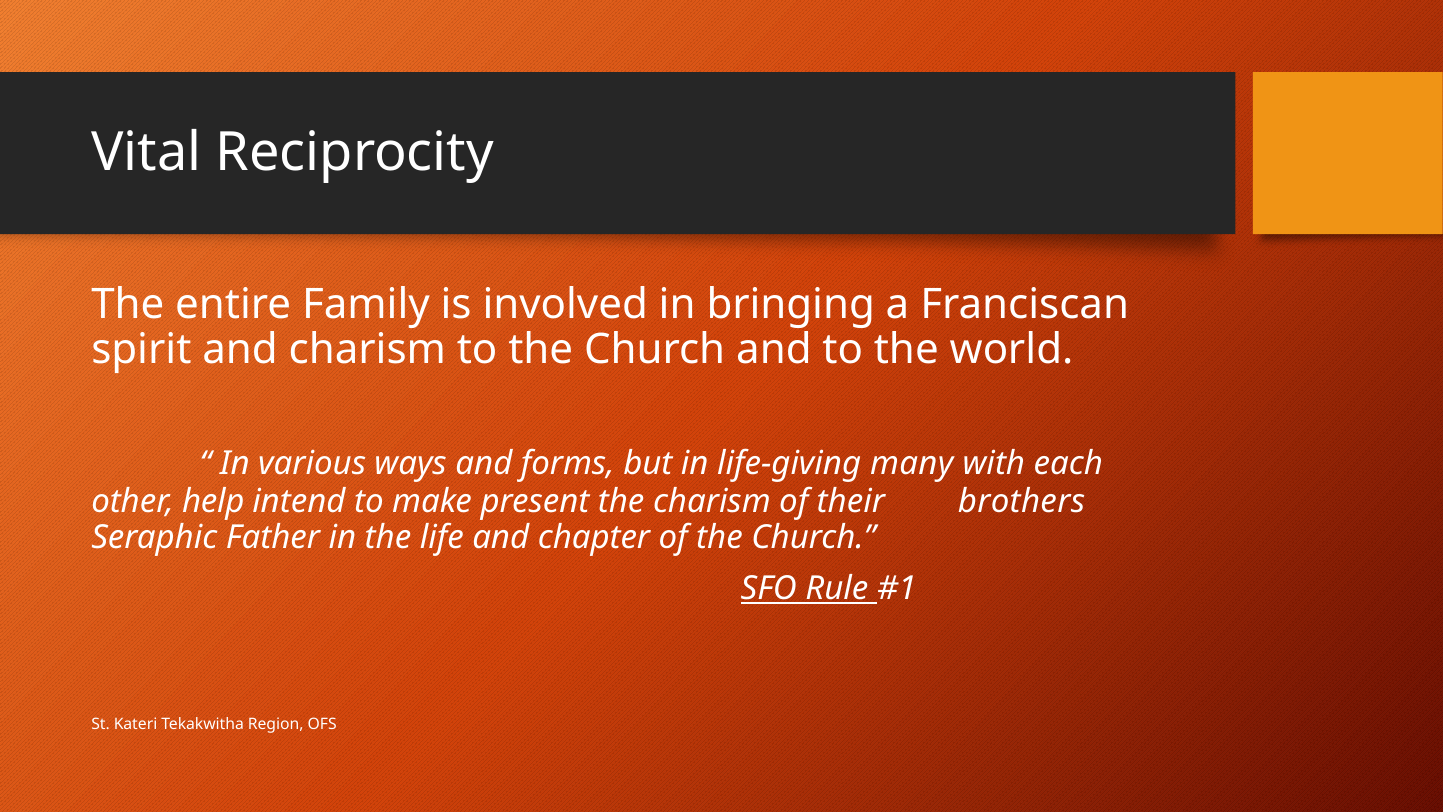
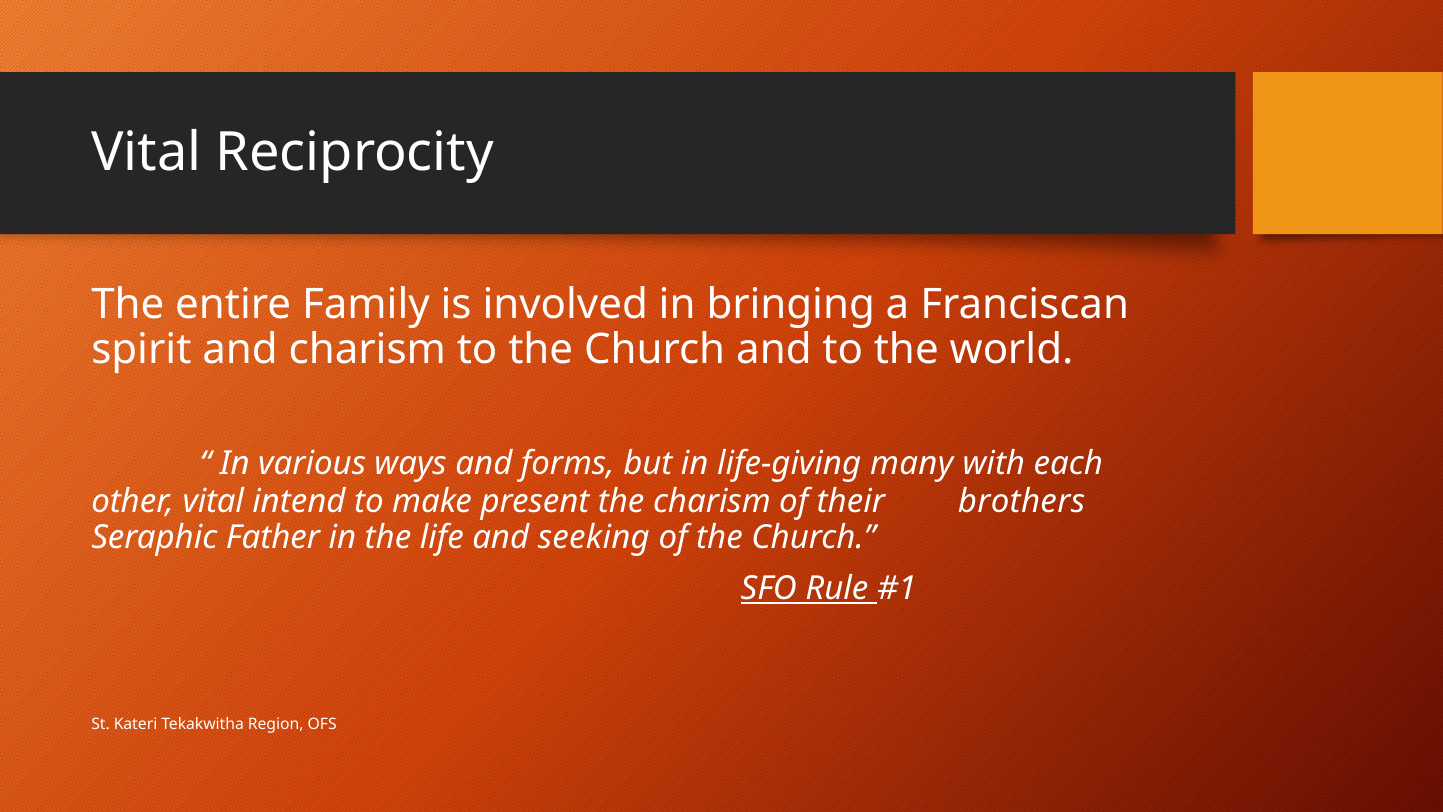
other help: help -> vital (213, 501)
chapter: chapter -> seeking (594, 537)
